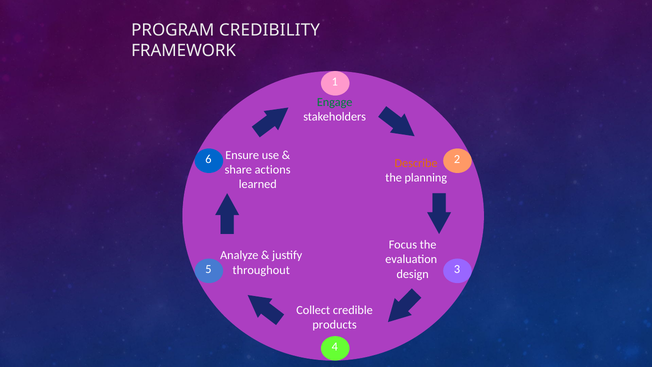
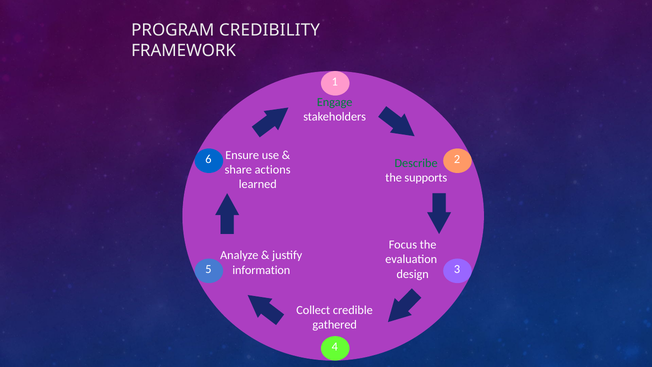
Describe colour: orange -> green (416, 163)
planning: planning -> supports (426, 178)
throughout: throughout -> information (261, 270)
products: products -> gathered (335, 324)
